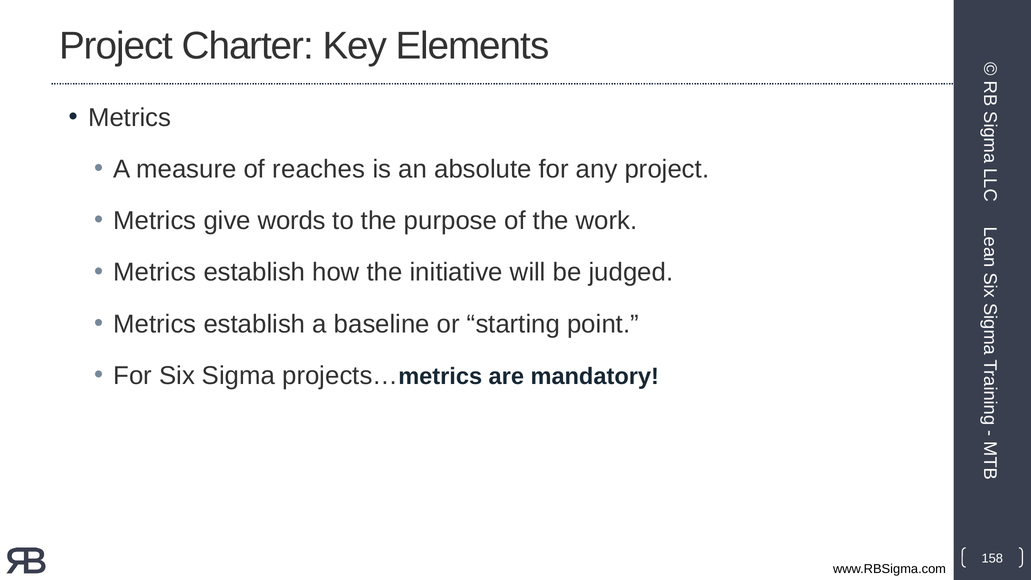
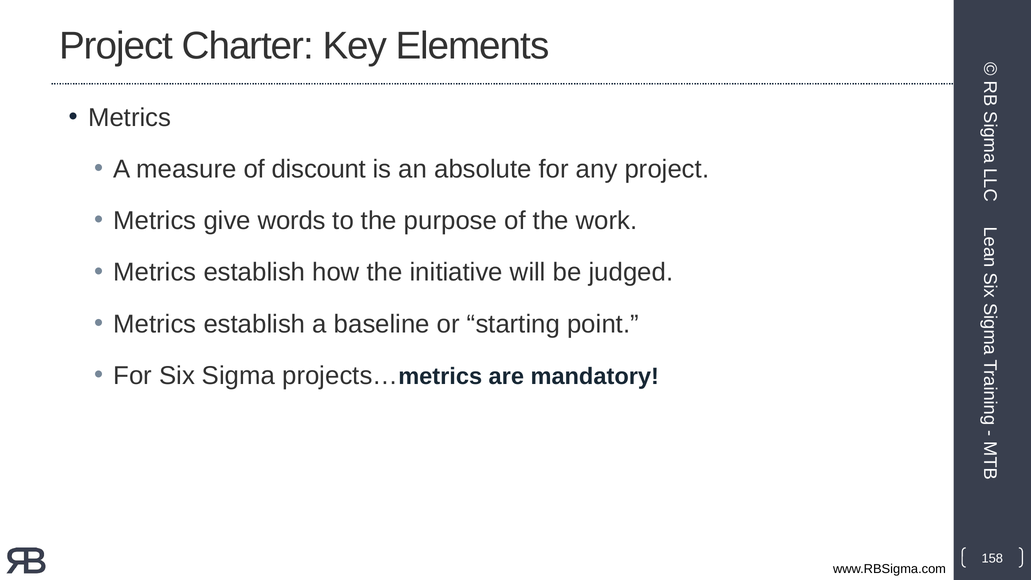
reaches: reaches -> discount (319, 169)
